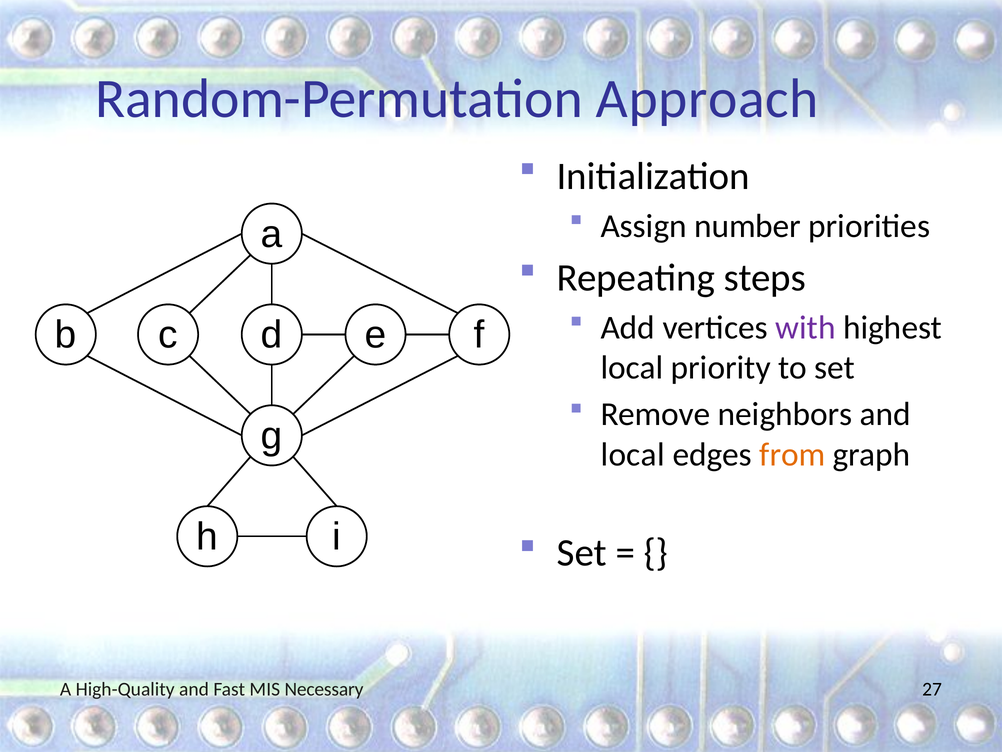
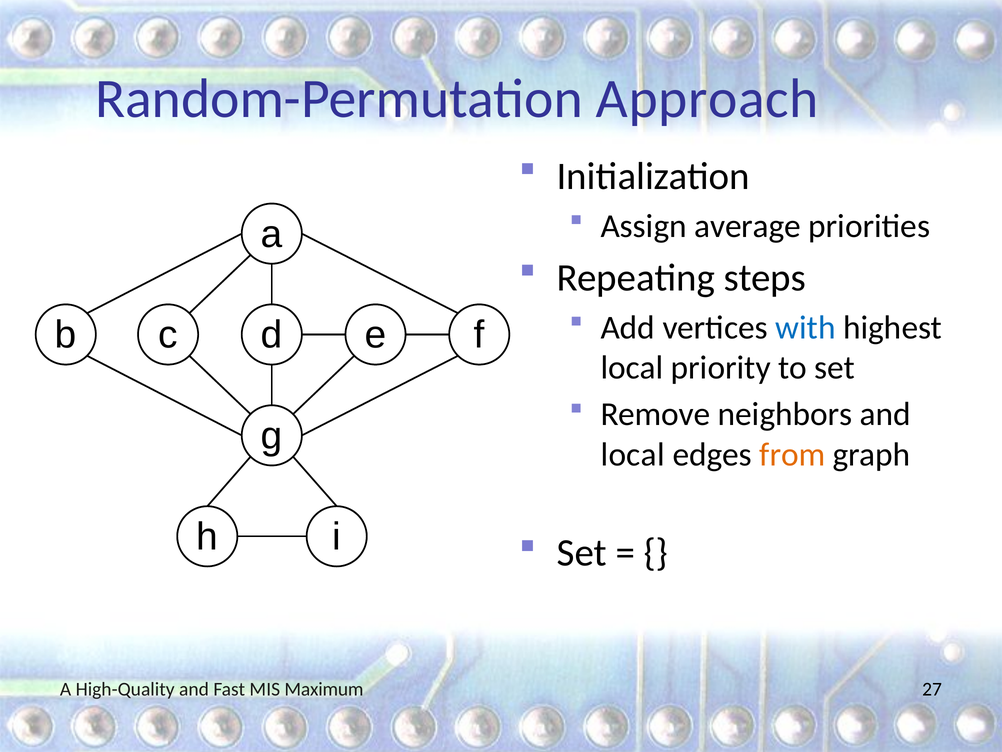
number: number -> average (748, 226)
with colour: purple -> blue (805, 327)
Necessary: Necessary -> Maximum (324, 689)
